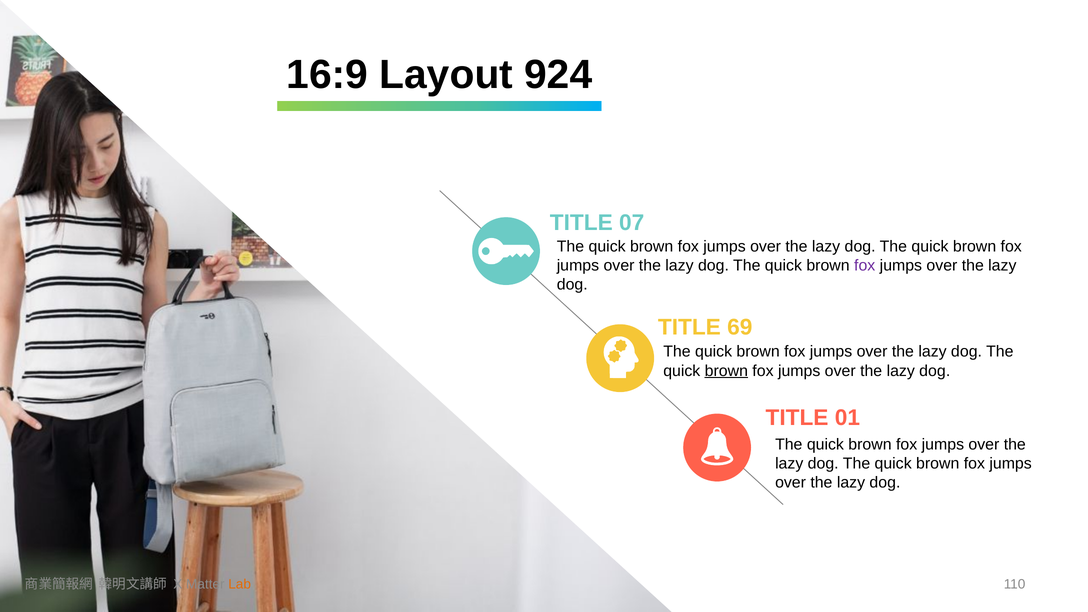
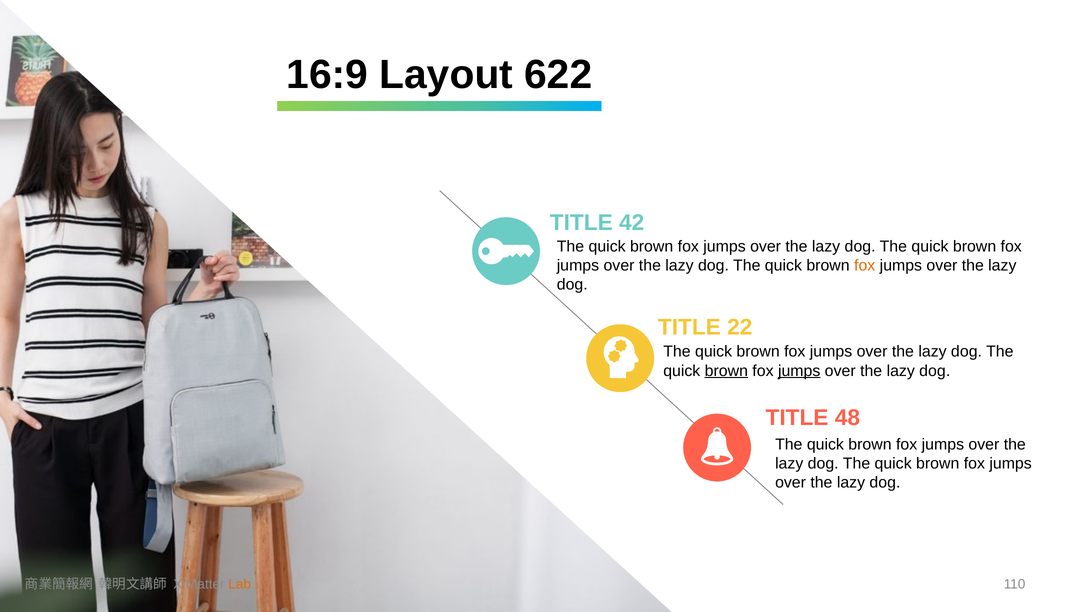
924: 924 -> 622 (558, 75)
07: 07 -> 42 (632, 223)
fox colour: purple -> orange (865, 265)
69: 69 -> 22 (740, 327)
jumps underline: none -> present (799, 371)
01: 01 -> 48 (847, 418)
